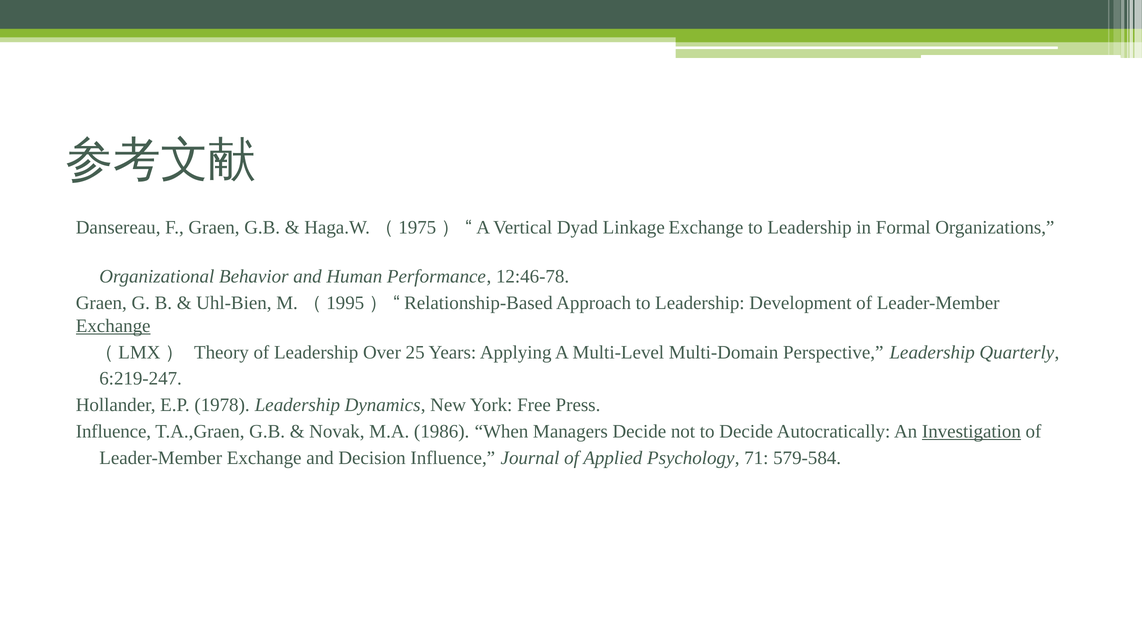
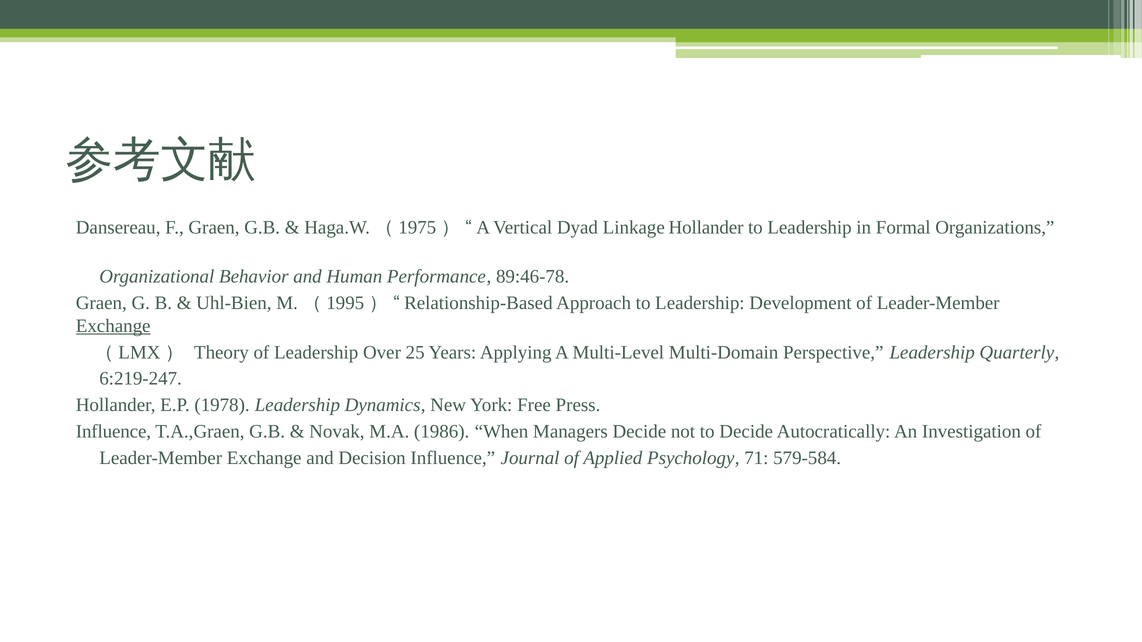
Linkage Exchange: Exchange -> Hollander (706, 228)
12:46-78: 12:46-78 -> 89:46-78 (533, 277)
Investigation underline: present -> none (971, 432)
